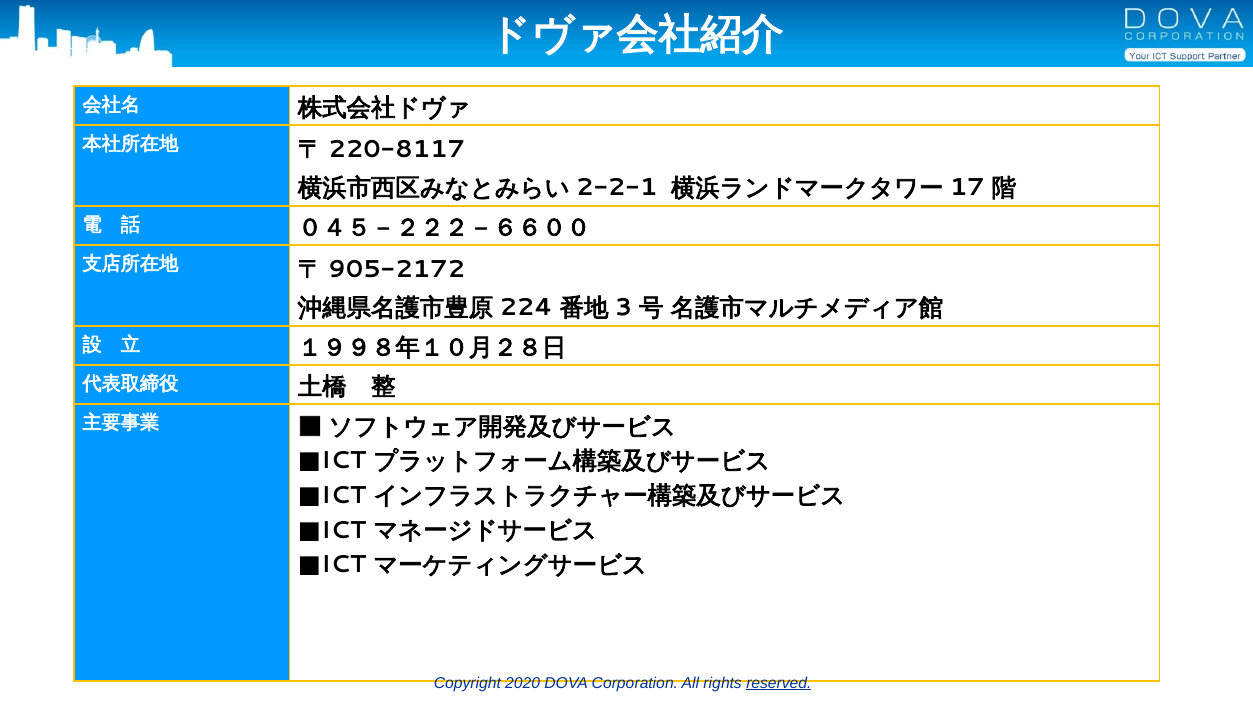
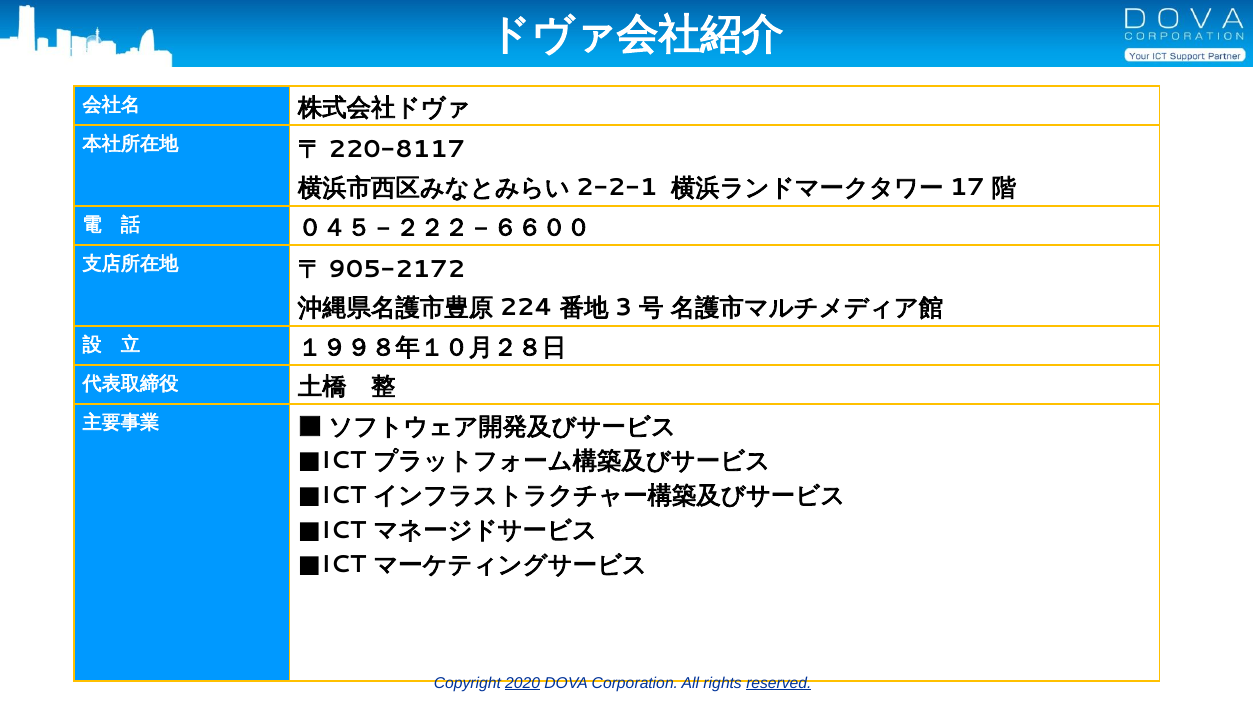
2020 underline: none -> present (523, 683)
